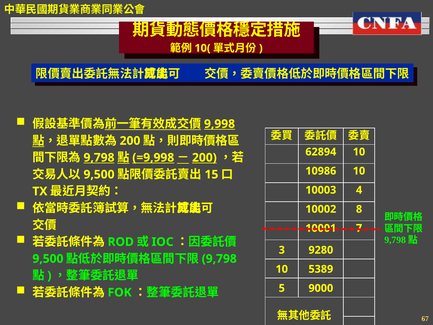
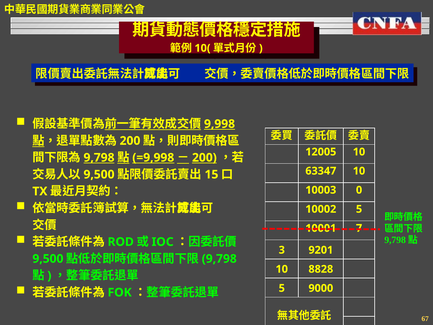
62894: 62894 -> 12005 (321, 152)
10986: 10986 -> 63347 (321, 171)
4: 4 -> 0 (359, 190)
10002 8: 8 -> 5 (359, 209)
9280: 9280 -> 9201 (321, 250)
5389: 5389 -> 8828 (321, 269)
